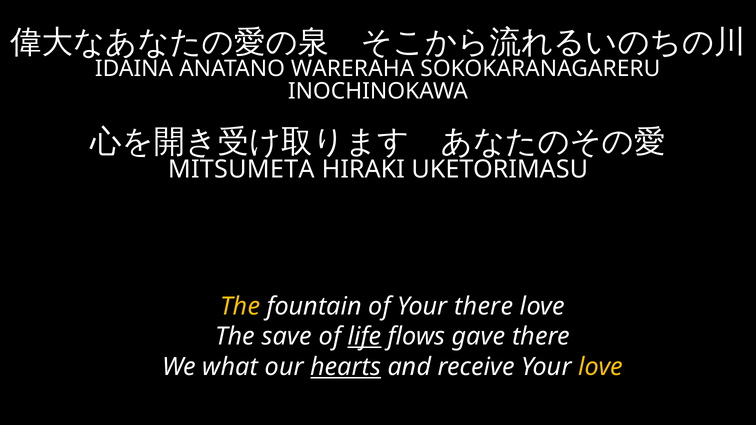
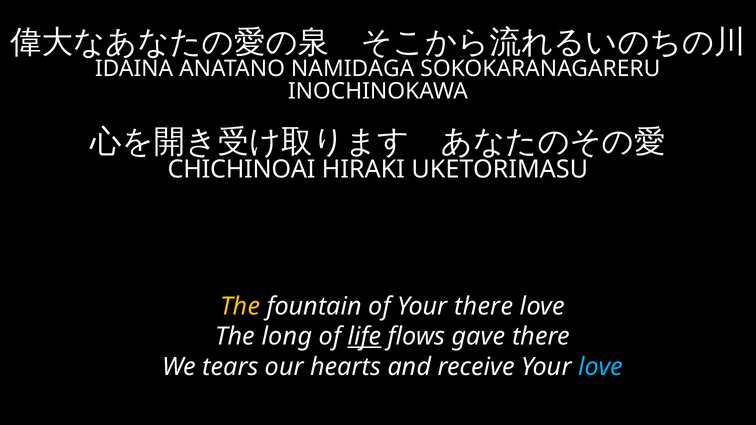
WARERAHA: WARERAHA -> NAMIDAGA (353, 69)
MITSUMETA: MITSUMETA -> CHICHINOAI (241, 170)
save: save -> long (287, 337)
what: what -> tears (230, 367)
hearts underline: present -> none (346, 367)
love colour: yellow -> light blue (601, 367)
